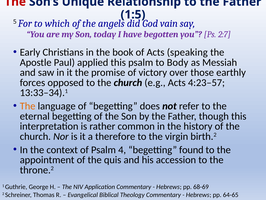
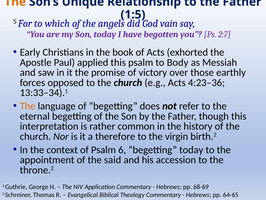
The colour: red -> orange (15, 2)
speaking: speaking -> exhorted (187, 52)
4:23–57: 4:23–57 -> 4:23–36 (206, 82)
4: 4 -> 6 (122, 149)
begetting found: found -> today (191, 149)
quis: quis -> said (113, 160)
